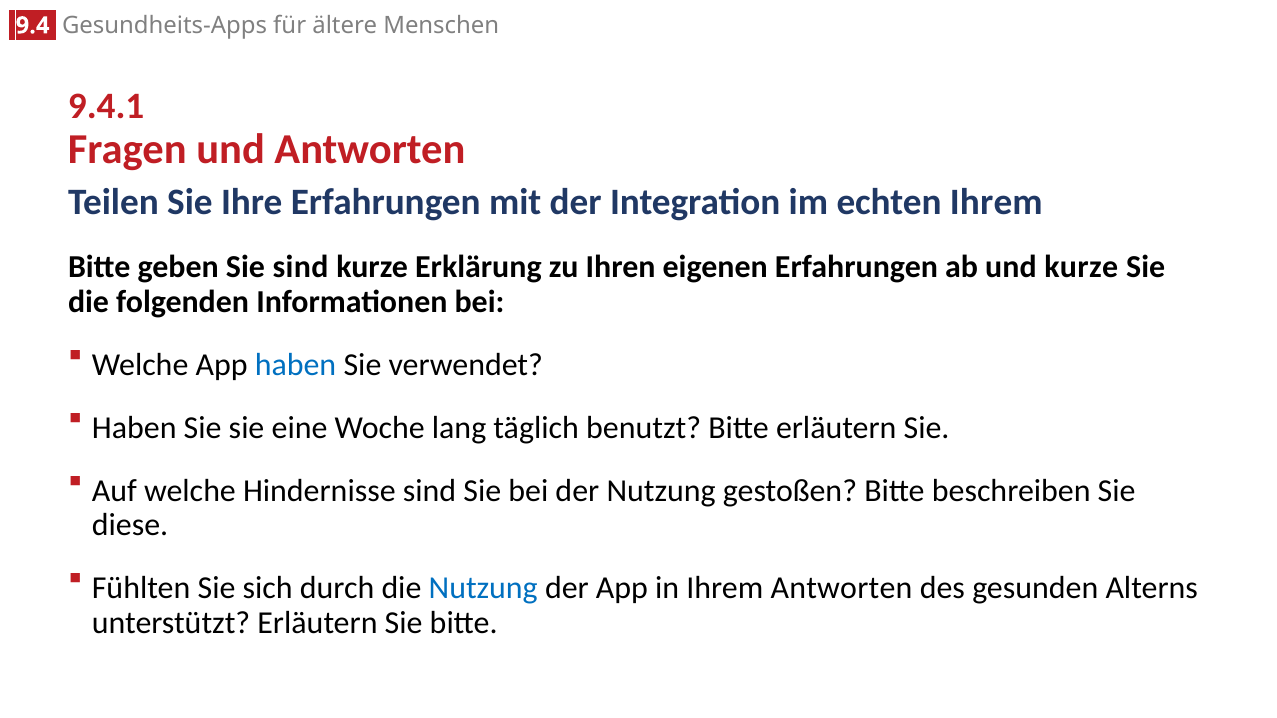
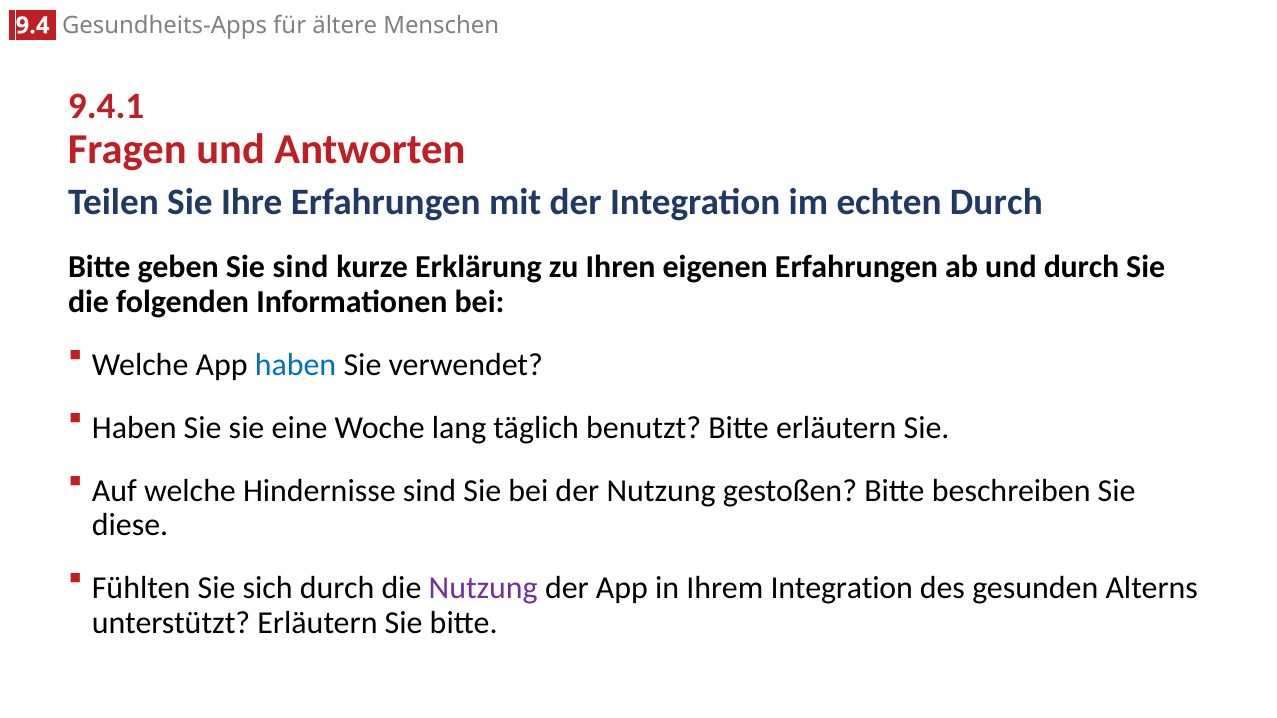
echten Ihrem: Ihrem -> Durch (996, 203)
und kurze: kurze -> durch (1081, 267)
Nutzung colour: blue -> purple (483, 589)
Ihrem Antworten: Antworten -> Integration (842, 589)
